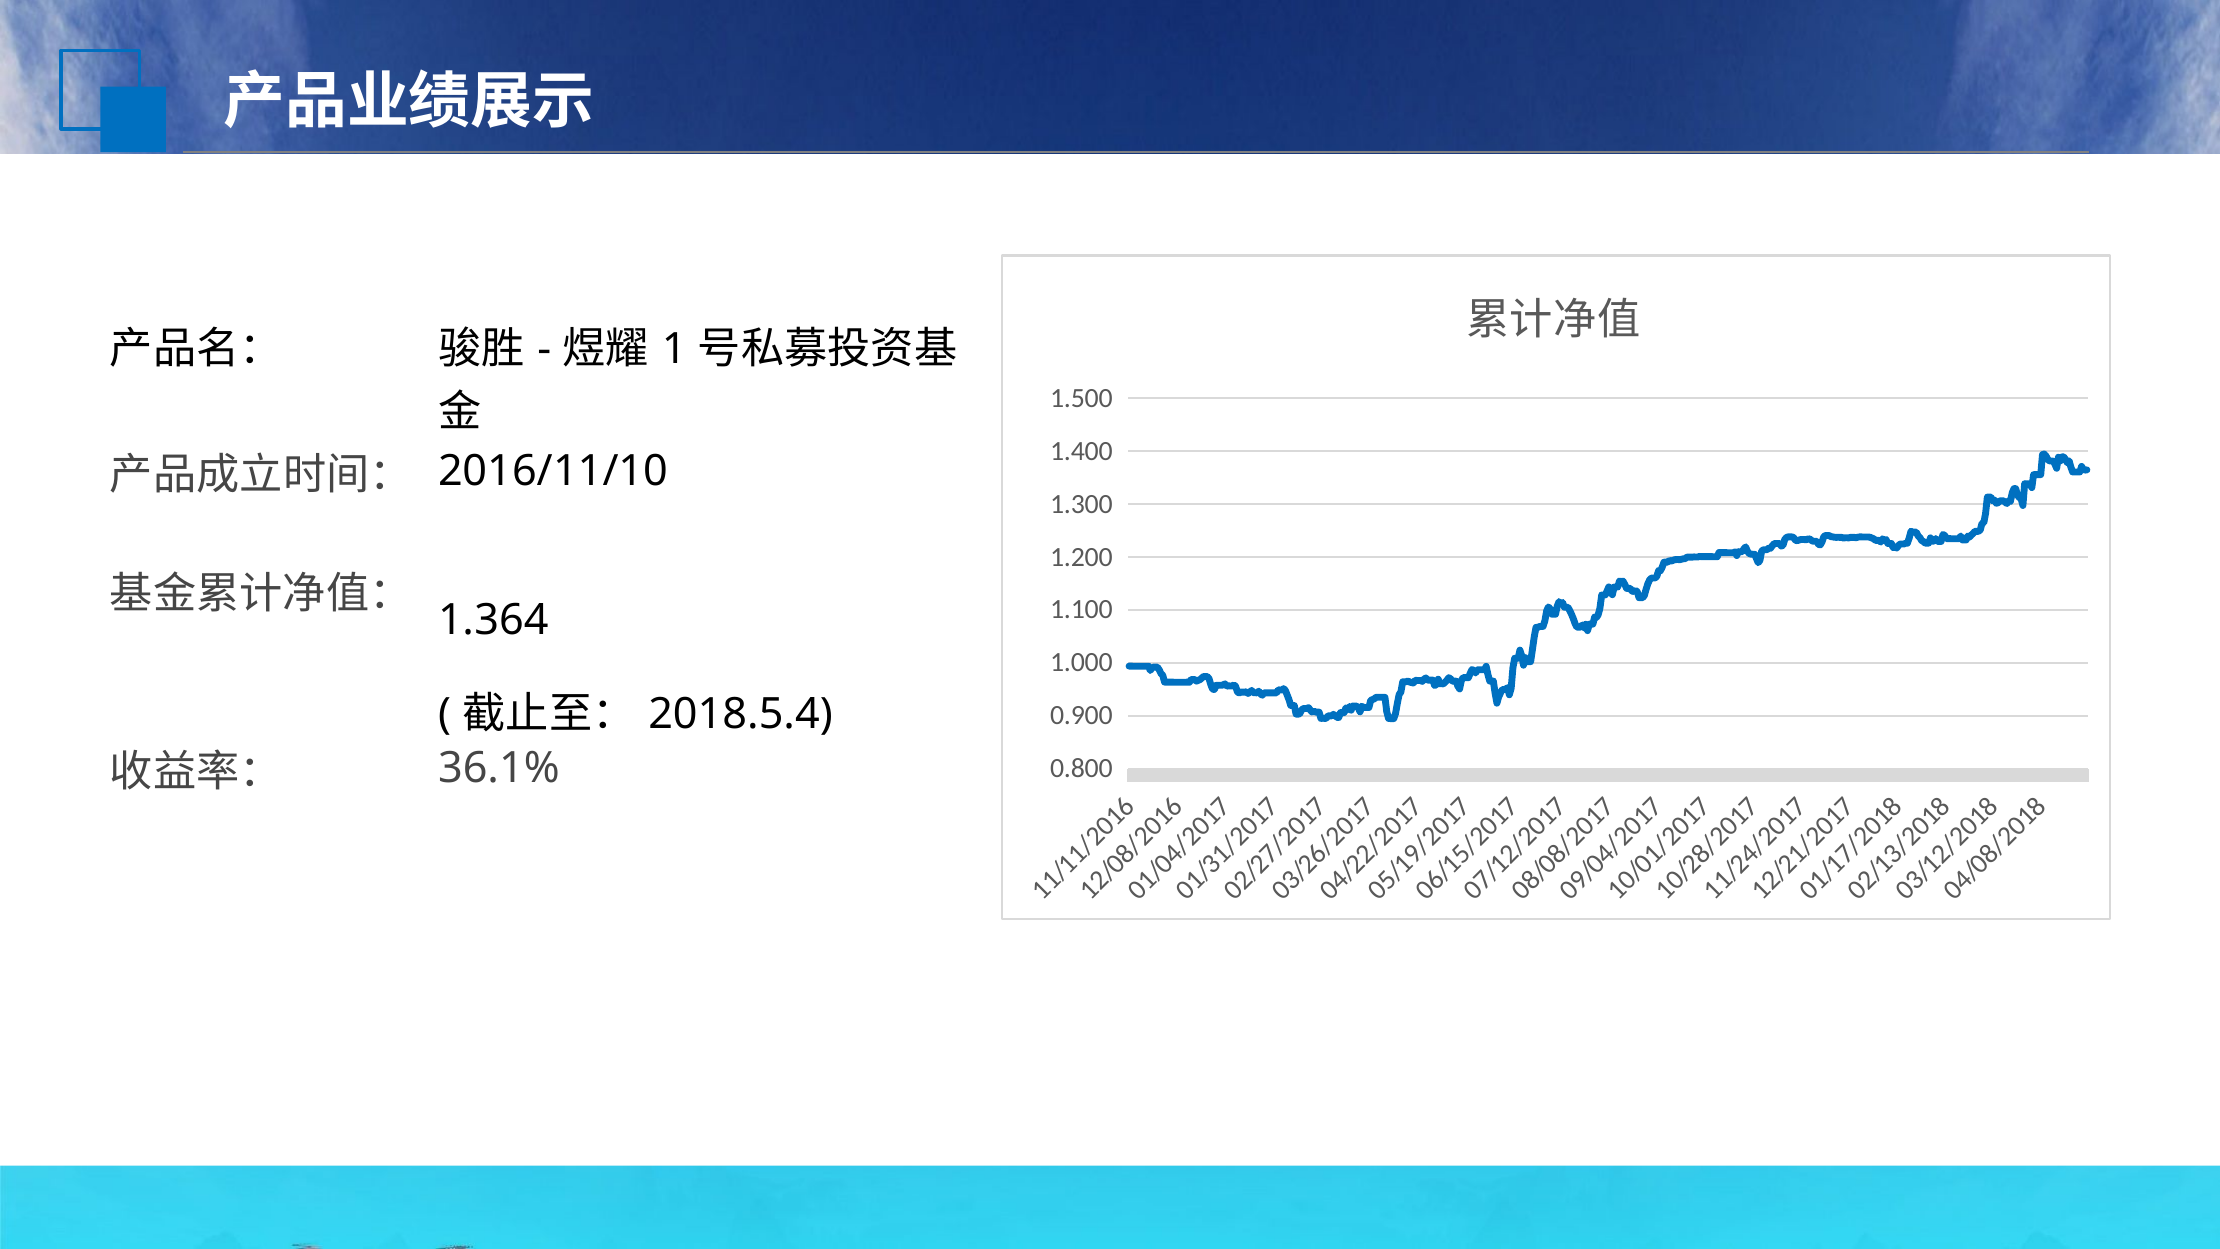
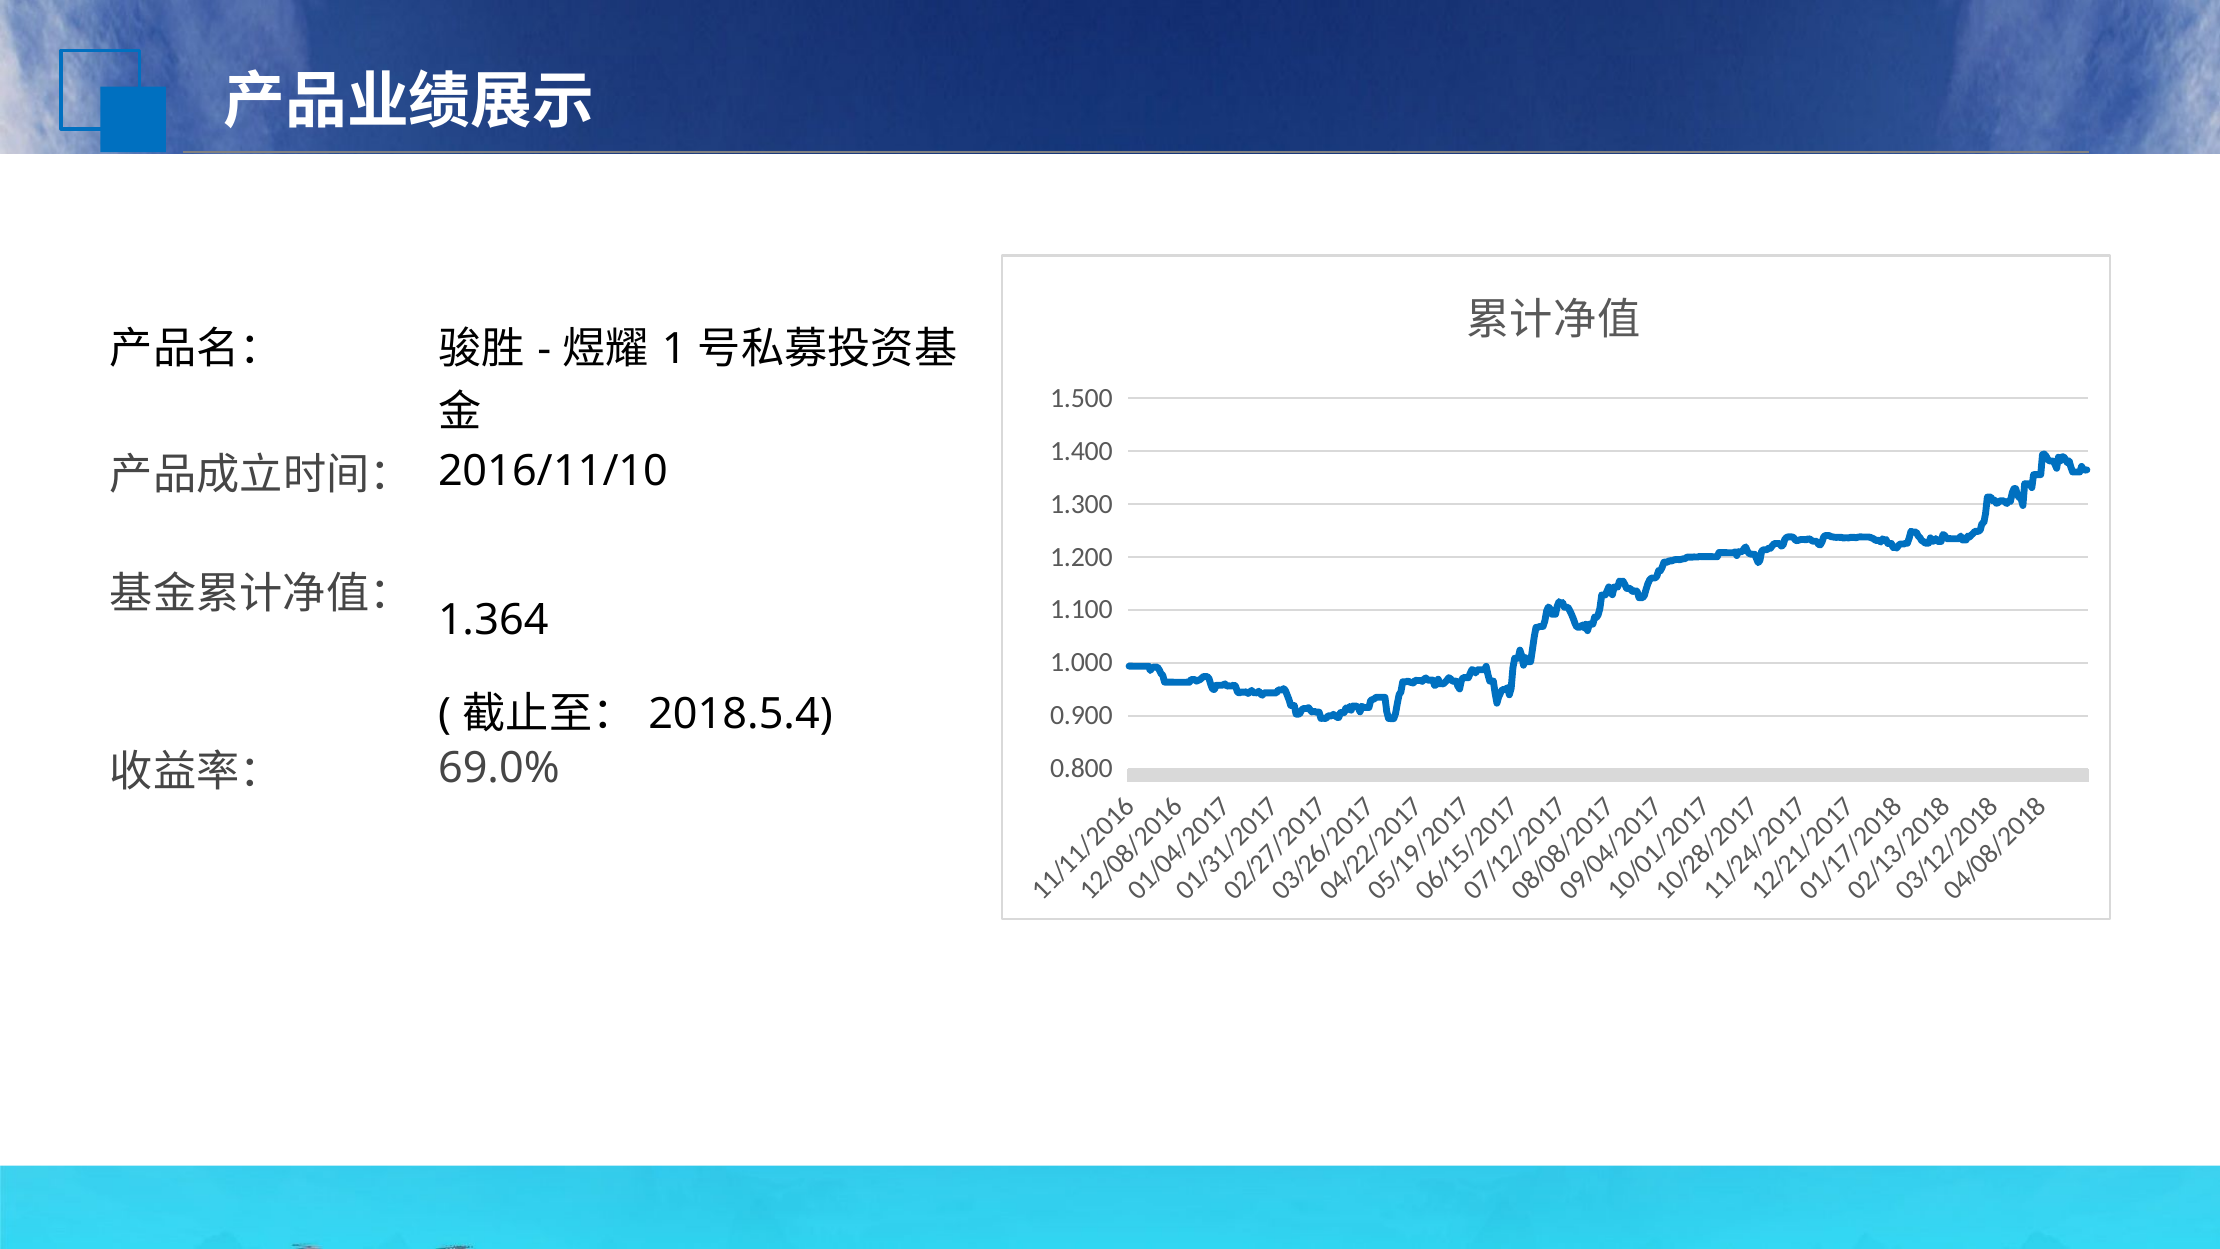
36.1%: 36.1% -> 69.0% (499, 768)
